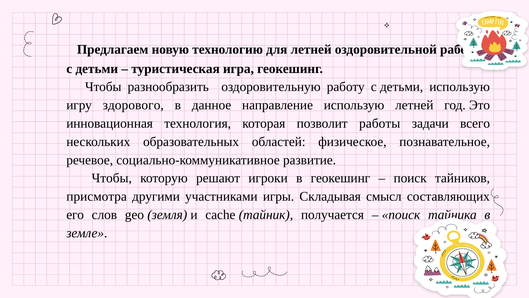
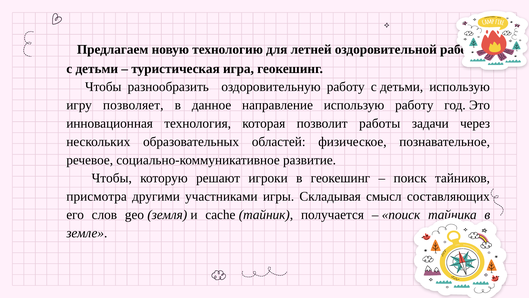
здорового: здорового -> позволяет (133, 105)
использую летней: летней -> работу (414, 105)
всего: всего -> через (475, 123)
